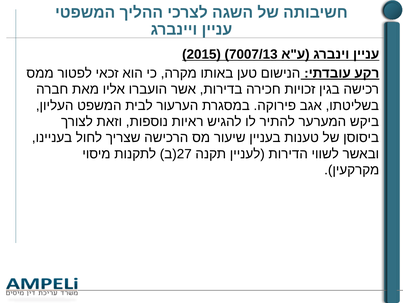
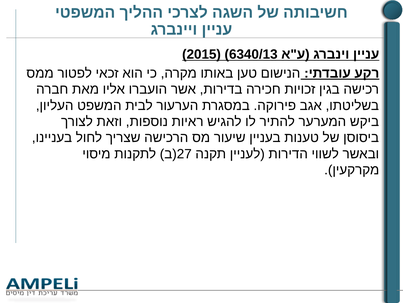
7007/13: 7007/13 -> 6340/13 (253, 54)
